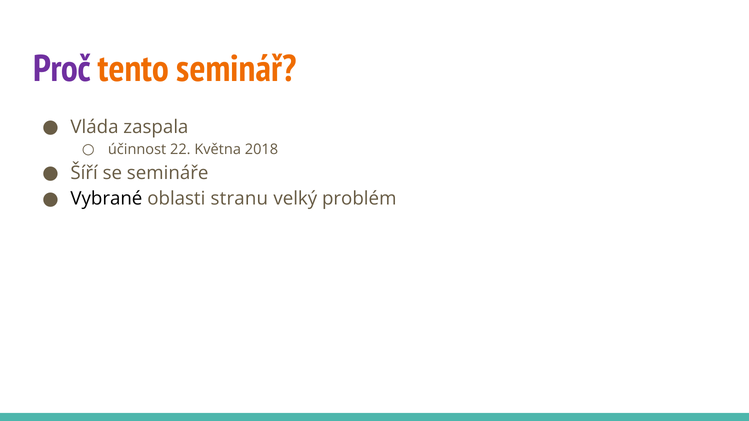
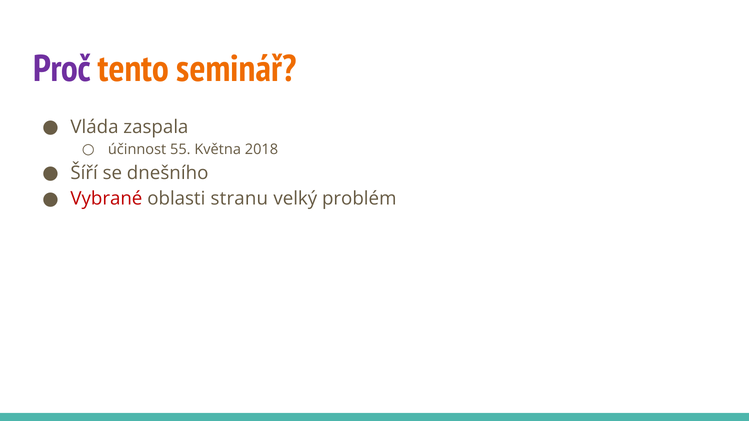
22: 22 -> 55 (180, 149)
semináře: semináře -> dnešního (168, 173)
Vybrané colour: black -> red (106, 199)
